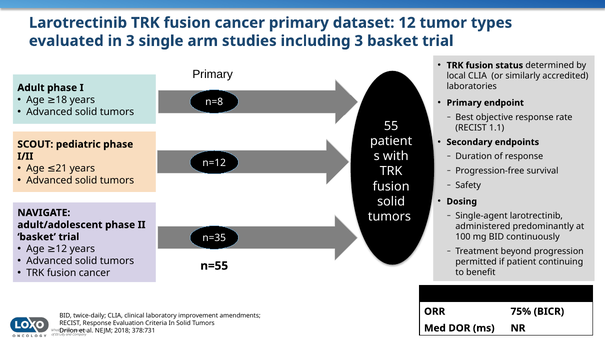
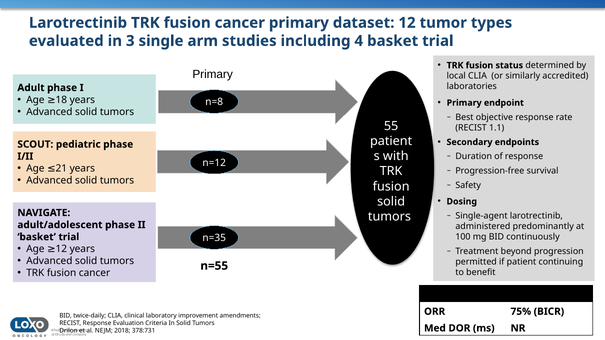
including 3: 3 -> 4 (359, 41)
